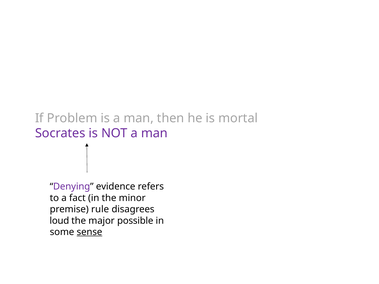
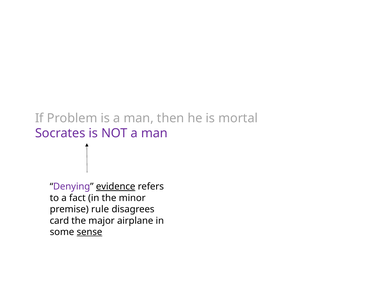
evidence underline: none -> present (116, 187)
loud: loud -> card (59, 221)
possible: possible -> airplane (135, 221)
